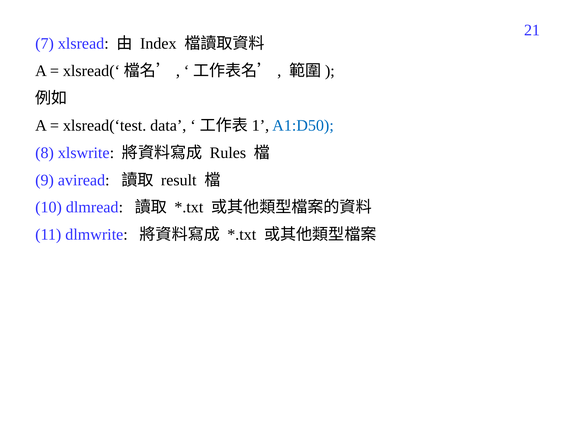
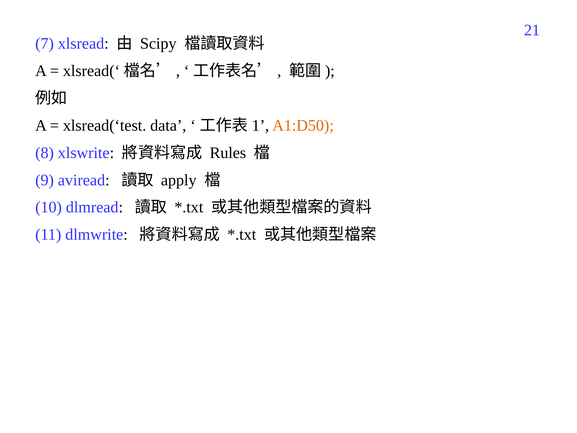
Index: Index -> Scipy (158, 44)
A1:D50 colour: blue -> orange (303, 125)
result: result -> apply (179, 180)
